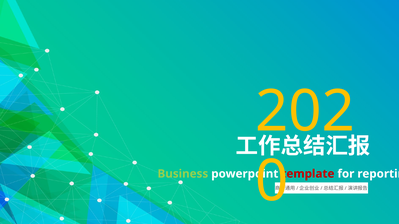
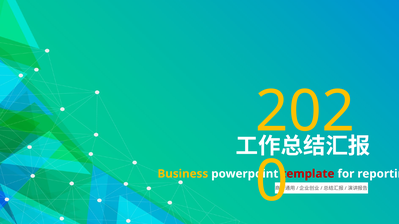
Business colour: light green -> yellow (183, 174)
